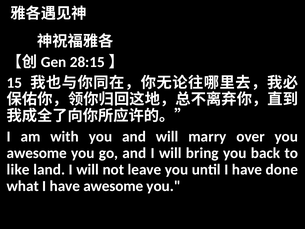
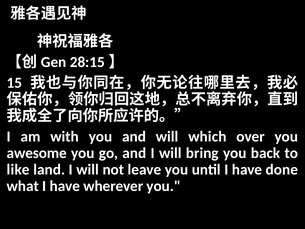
marry: marry -> which (207, 136)
have awesome: awesome -> wherever (113, 186)
